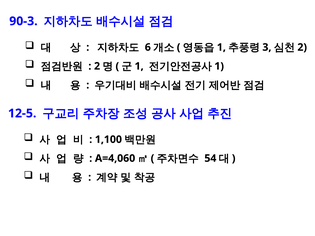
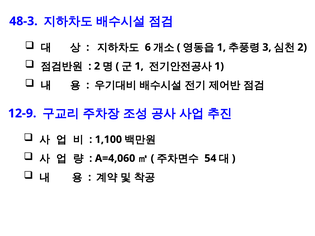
90-3: 90-3 -> 48-3 (23, 21)
12-5: 12-5 -> 12-9 (22, 113)
